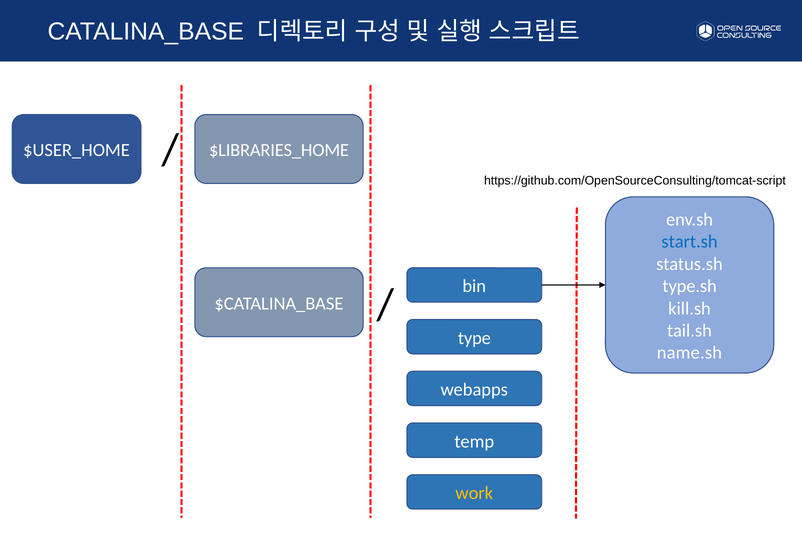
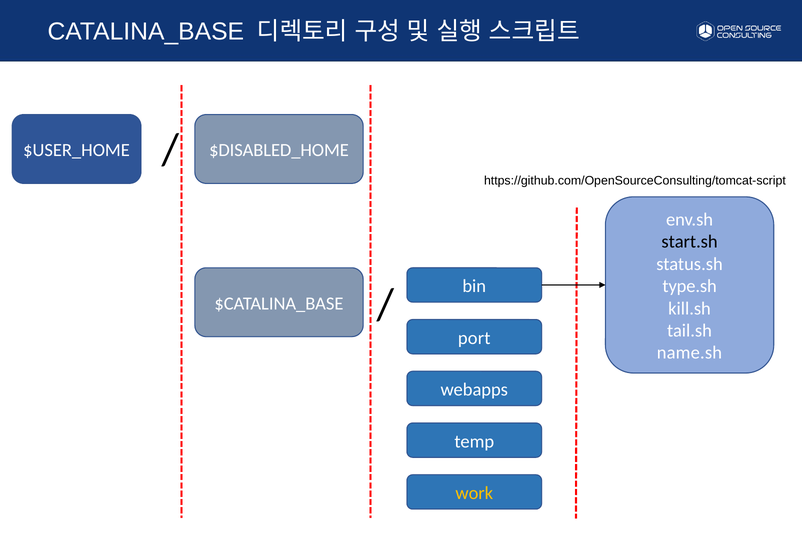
$LIBRARIES_HOME: $LIBRARIES_HOME -> $DISABLED_HOME (279, 150)
start.sh colour: blue -> black (690, 242)
type: type -> port (474, 338)
